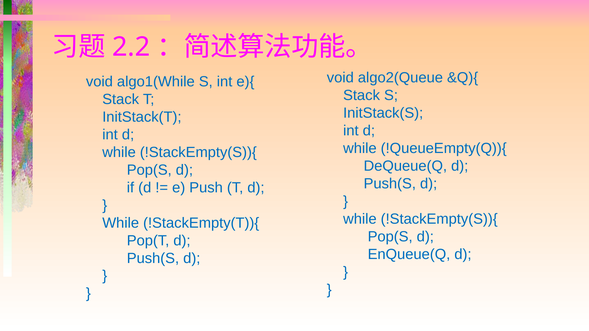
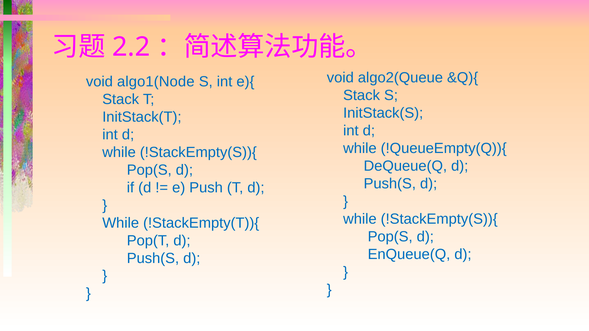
algo1(While: algo1(While -> algo1(Node (156, 82)
